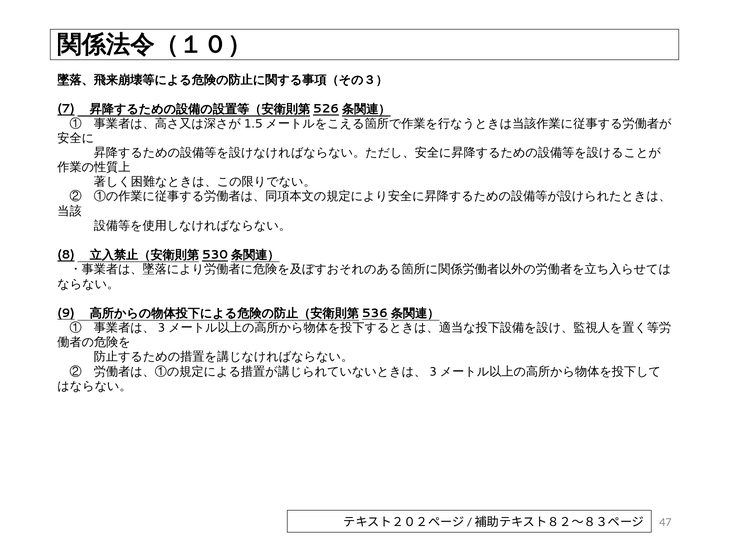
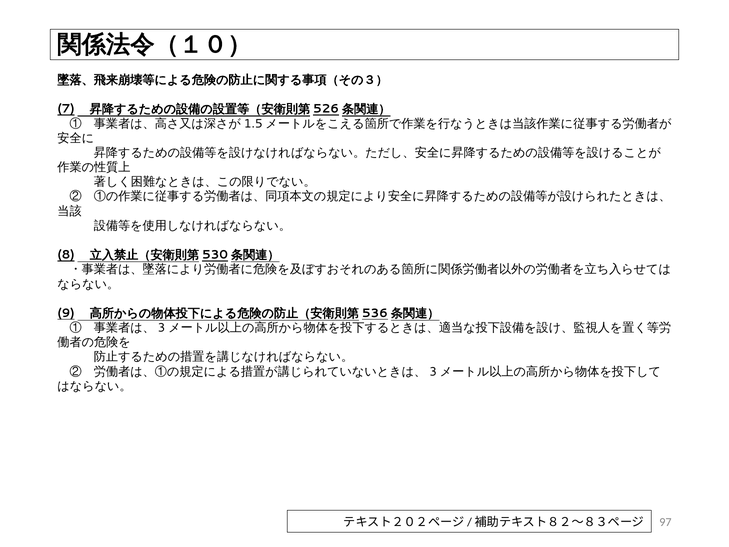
47: 47 -> 97 (665, 522)
